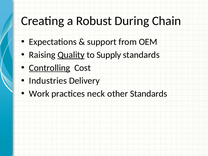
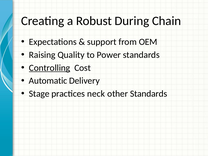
Quality underline: present -> none (71, 55)
Supply: Supply -> Power (109, 55)
Industries: Industries -> Automatic (48, 81)
Work: Work -> Stage (39, 94)
